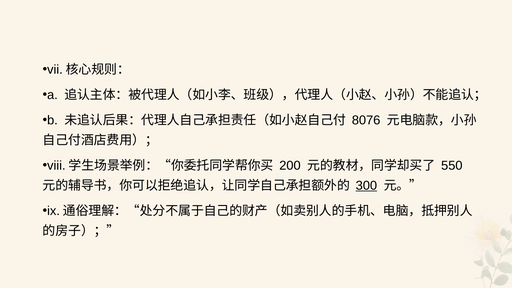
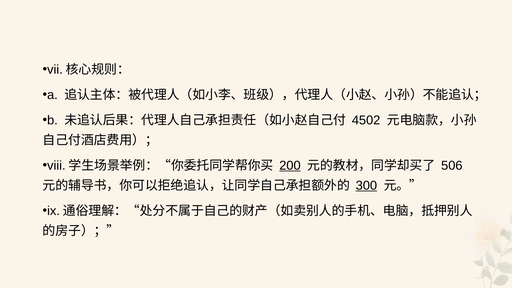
8076: 8076 -> 4502 (366, 120)
200 underline: none -> present (290, 166)
550: 550 -> 506 (452, 166)
